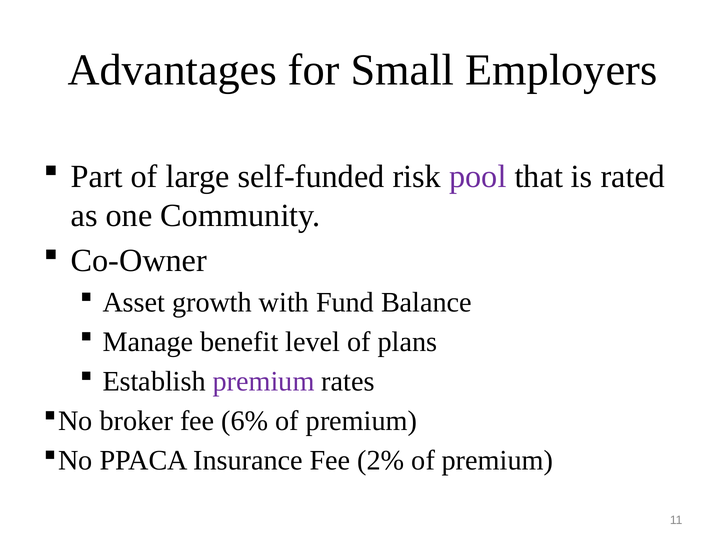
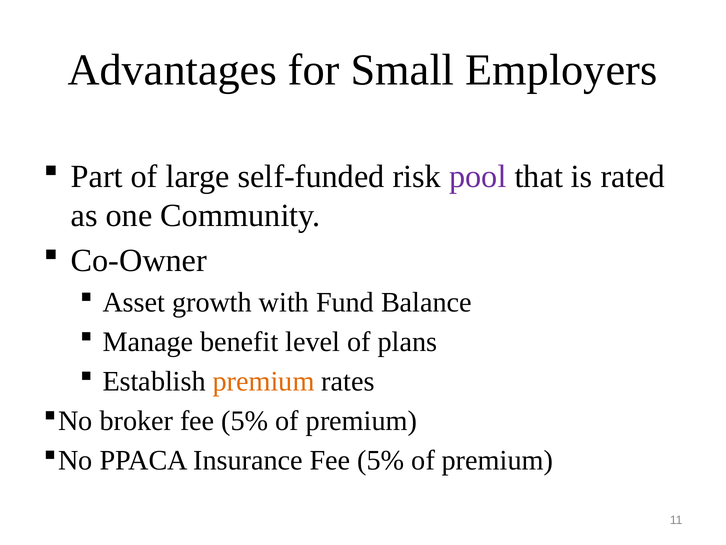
premium colour: purple -> orange (264, 381)
broker fee 6%: 6% -> 5% (245, 421)
Insurance Fee 2%: 2% -> 5% (381, 460)
